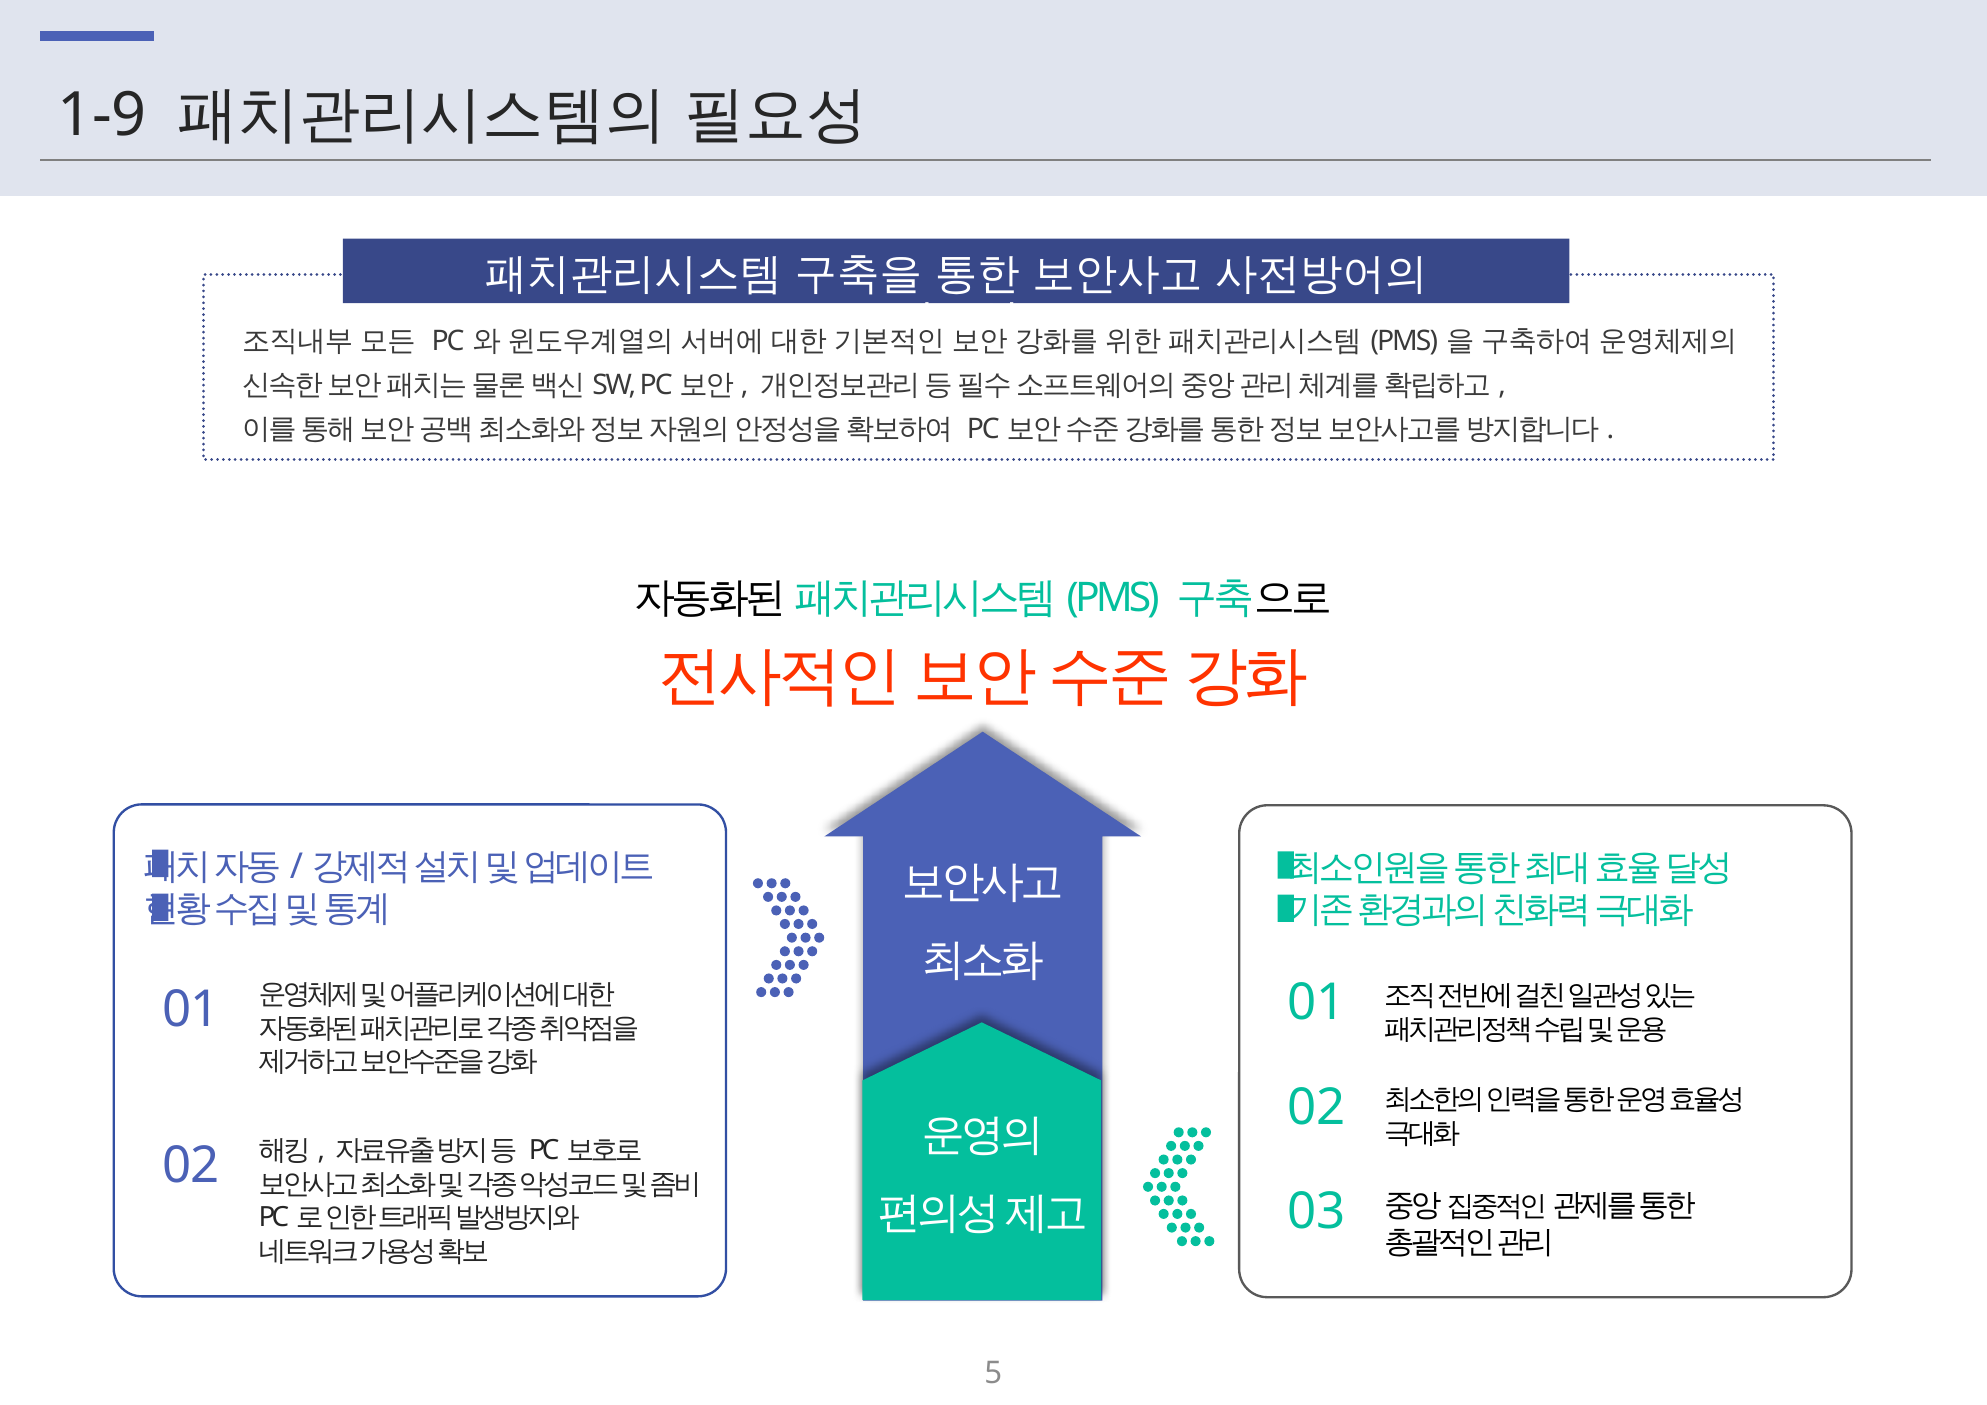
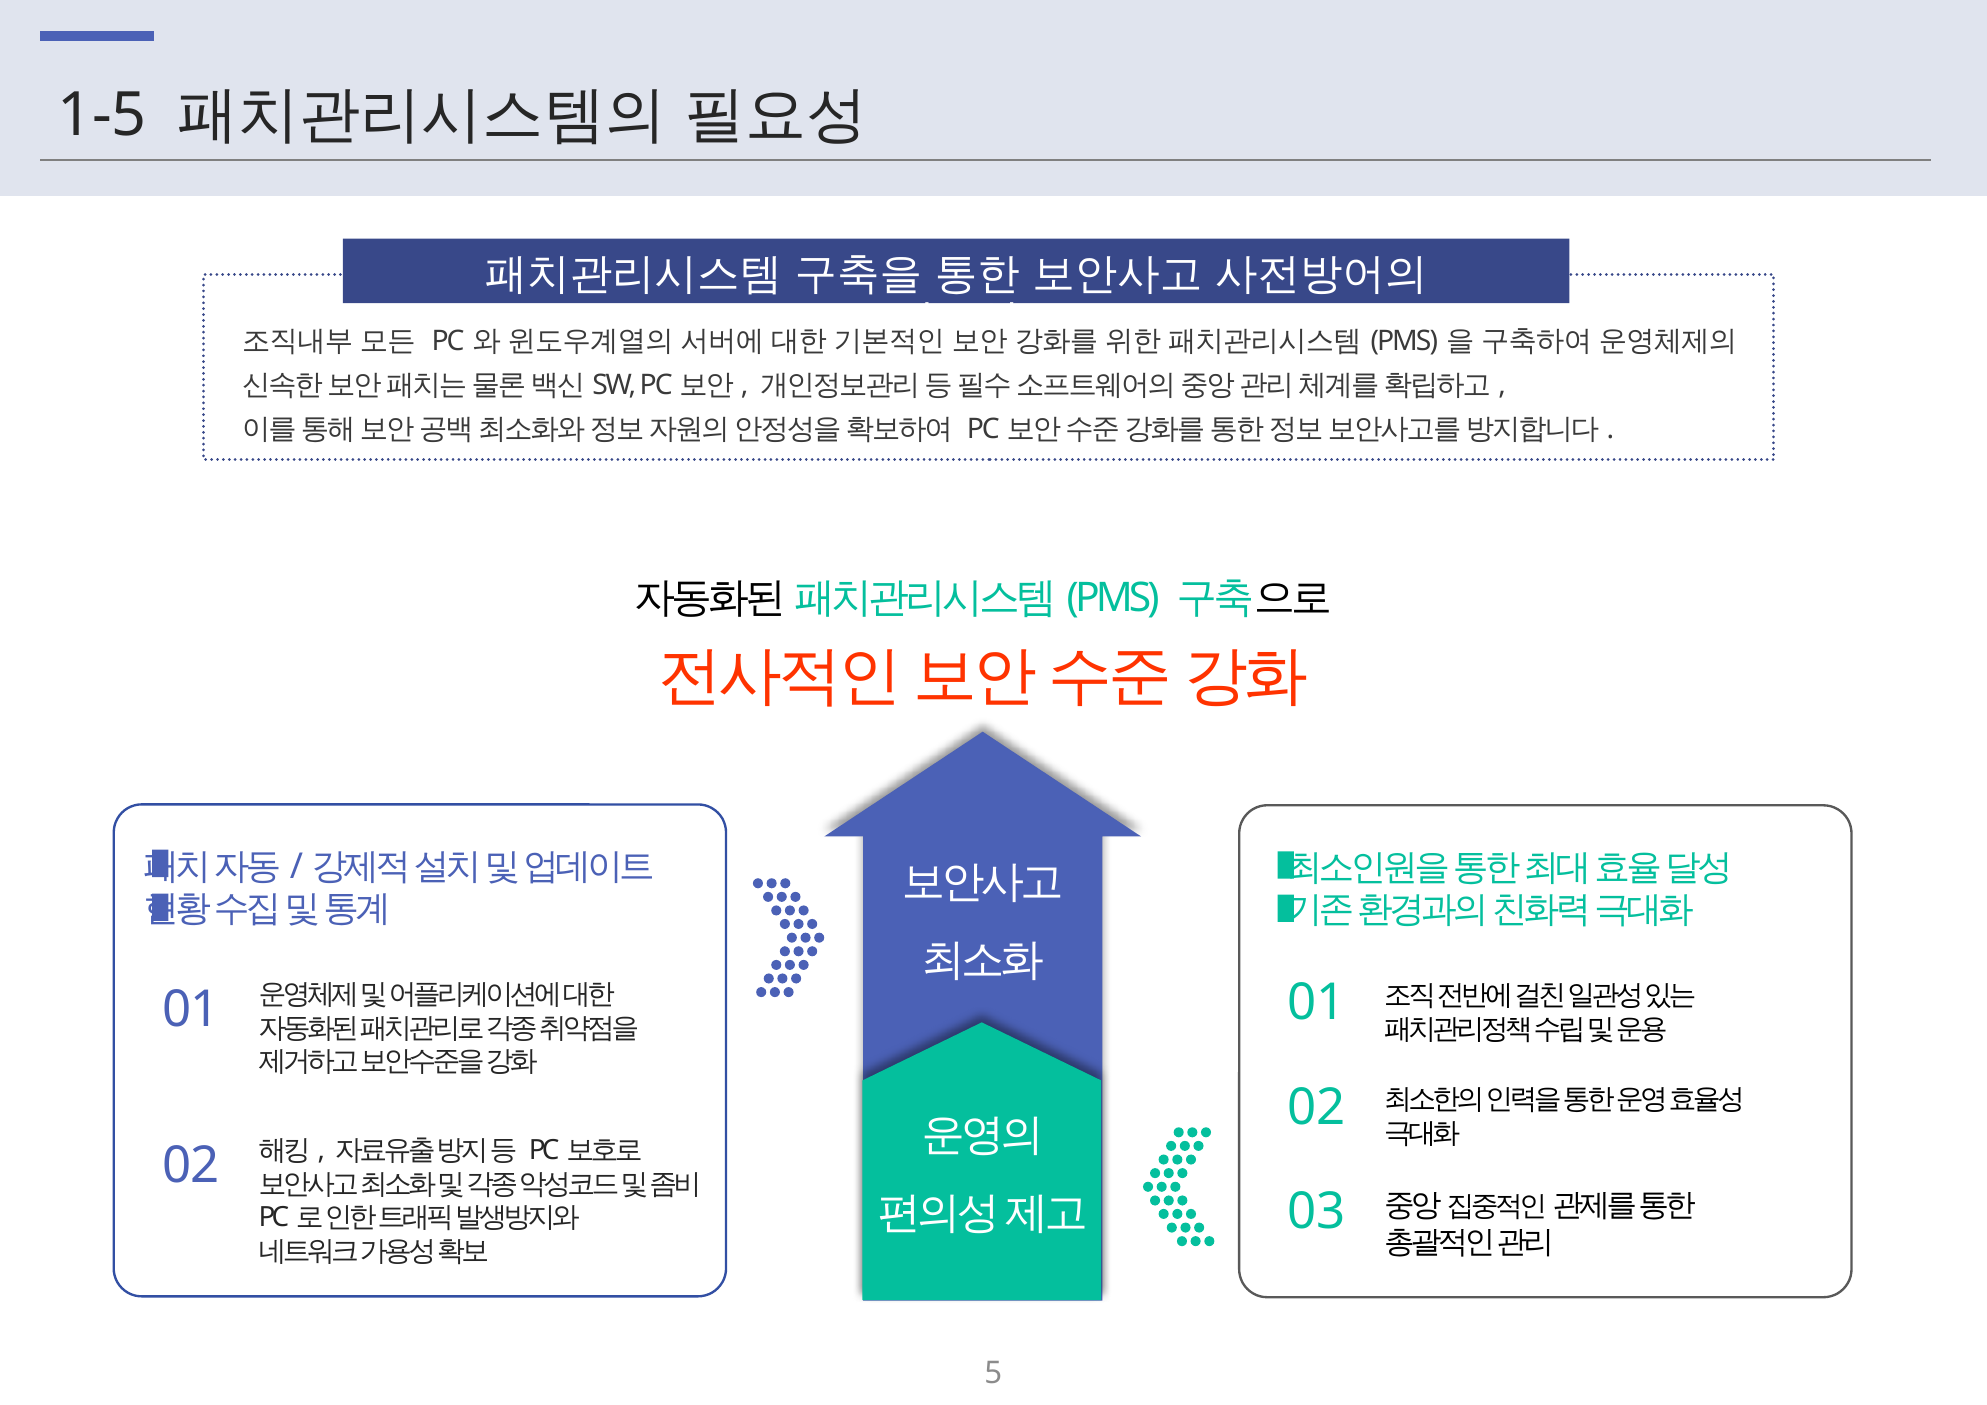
1-9: 1-9 -> 1-5 (102, 116)
